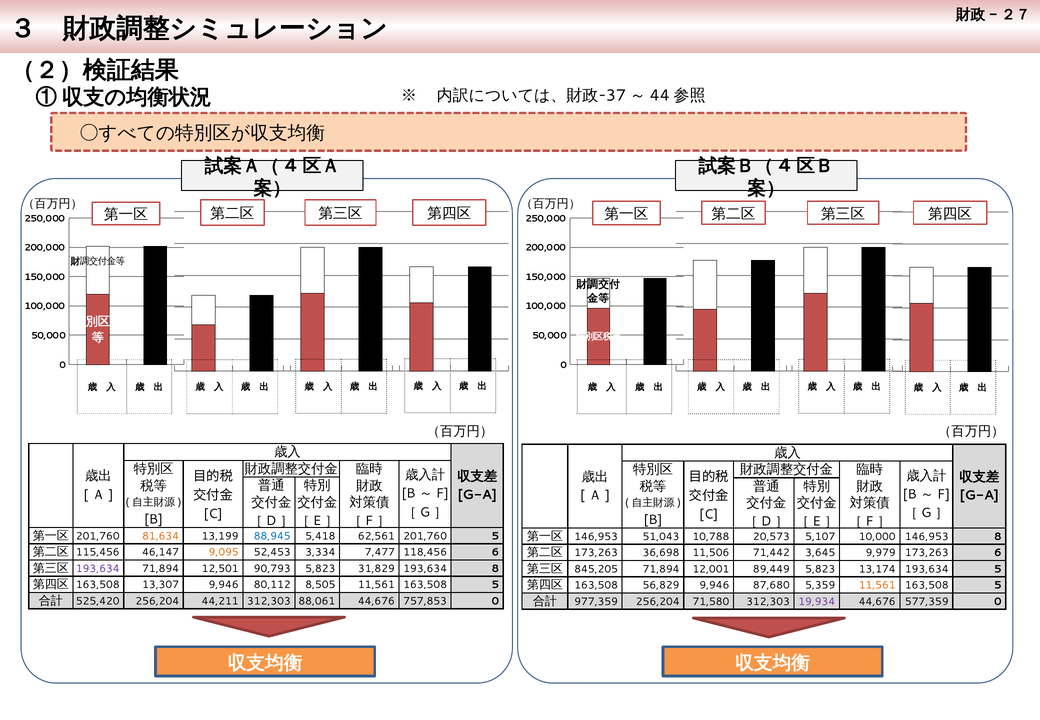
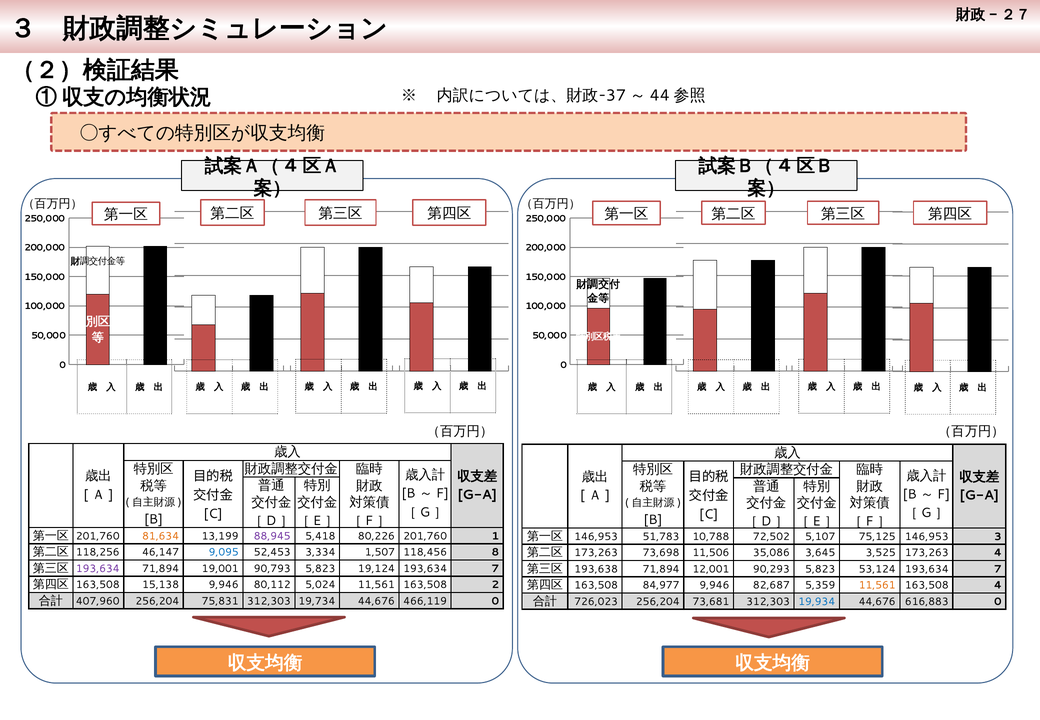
88,945 colour: blue -> purple (272, 536)
62,561: 62,561 -> 80,226 (376, 536)
201,760 5: 5 -> 1 (495, 536)
51,043: 51,043 -> 51,783 (661, 537)
20,573: 20,573 -> 72,502 (771, 537)
10,000: 10,000 -> 75,125 (877, 537)
146,953 8: 8 -> 3 (998, 537)
115,456: 115,456 -> 118,256 (98, 552)
9,095 colour: orange -> blue (224, 552)
7,477: 7,477 -> 1,507 (380, 552)
118,456 6: 6 -> 8 (495, 552)
36,698: 36,698 -> 73,698 (661, 553)
71,442: 71,442 -> 35,086 (771, 553)
9,979: 9,979 -> 3,525 (881, 553)
173,263 6: 6 -> 4 (998, 553)
12,501: 12,501 -> 19,001 (220, 569)
31,829: 31,829 -> 19,124 (376, 569)
8: 8 -> 7 (495, 569)
845,205: 845,205 -> 193,638 (596, 569)
89,449: 89,449 -> 90,293 (771, 569)
13,174: 13,174 -> 53,124 (877, 569)
5: 5 -> 7 (998, 569)
13,307: 13,307 -> 15,138 (161, 585)
8,505: 8,505 -> 5,024 (320, 585)
5: 5 -> 2 (495, 585)
56,829: 56,829 -> 84,977 (661, 585)
87,680: 87,680 -> 82,687 (771, 585)
5: 5 -> 4 (998, 585)
525,420: 525,420 -> 407,960 (98, 601)
44,211: 44,211 -> 75,831 (220, 601)
88,061: 88,061 -> 19,734 (317, 601)
757,853: 757,853 -> 466,119 (425, 601)
977,359: 977,359 -> 726,023 (596, 602)
71,580: 71,580 -> 73,681 (711, 602)
19,934 colour: purple -> blue (817, 602)
577,359: 577,359 -> 616,883 (927, 602)
